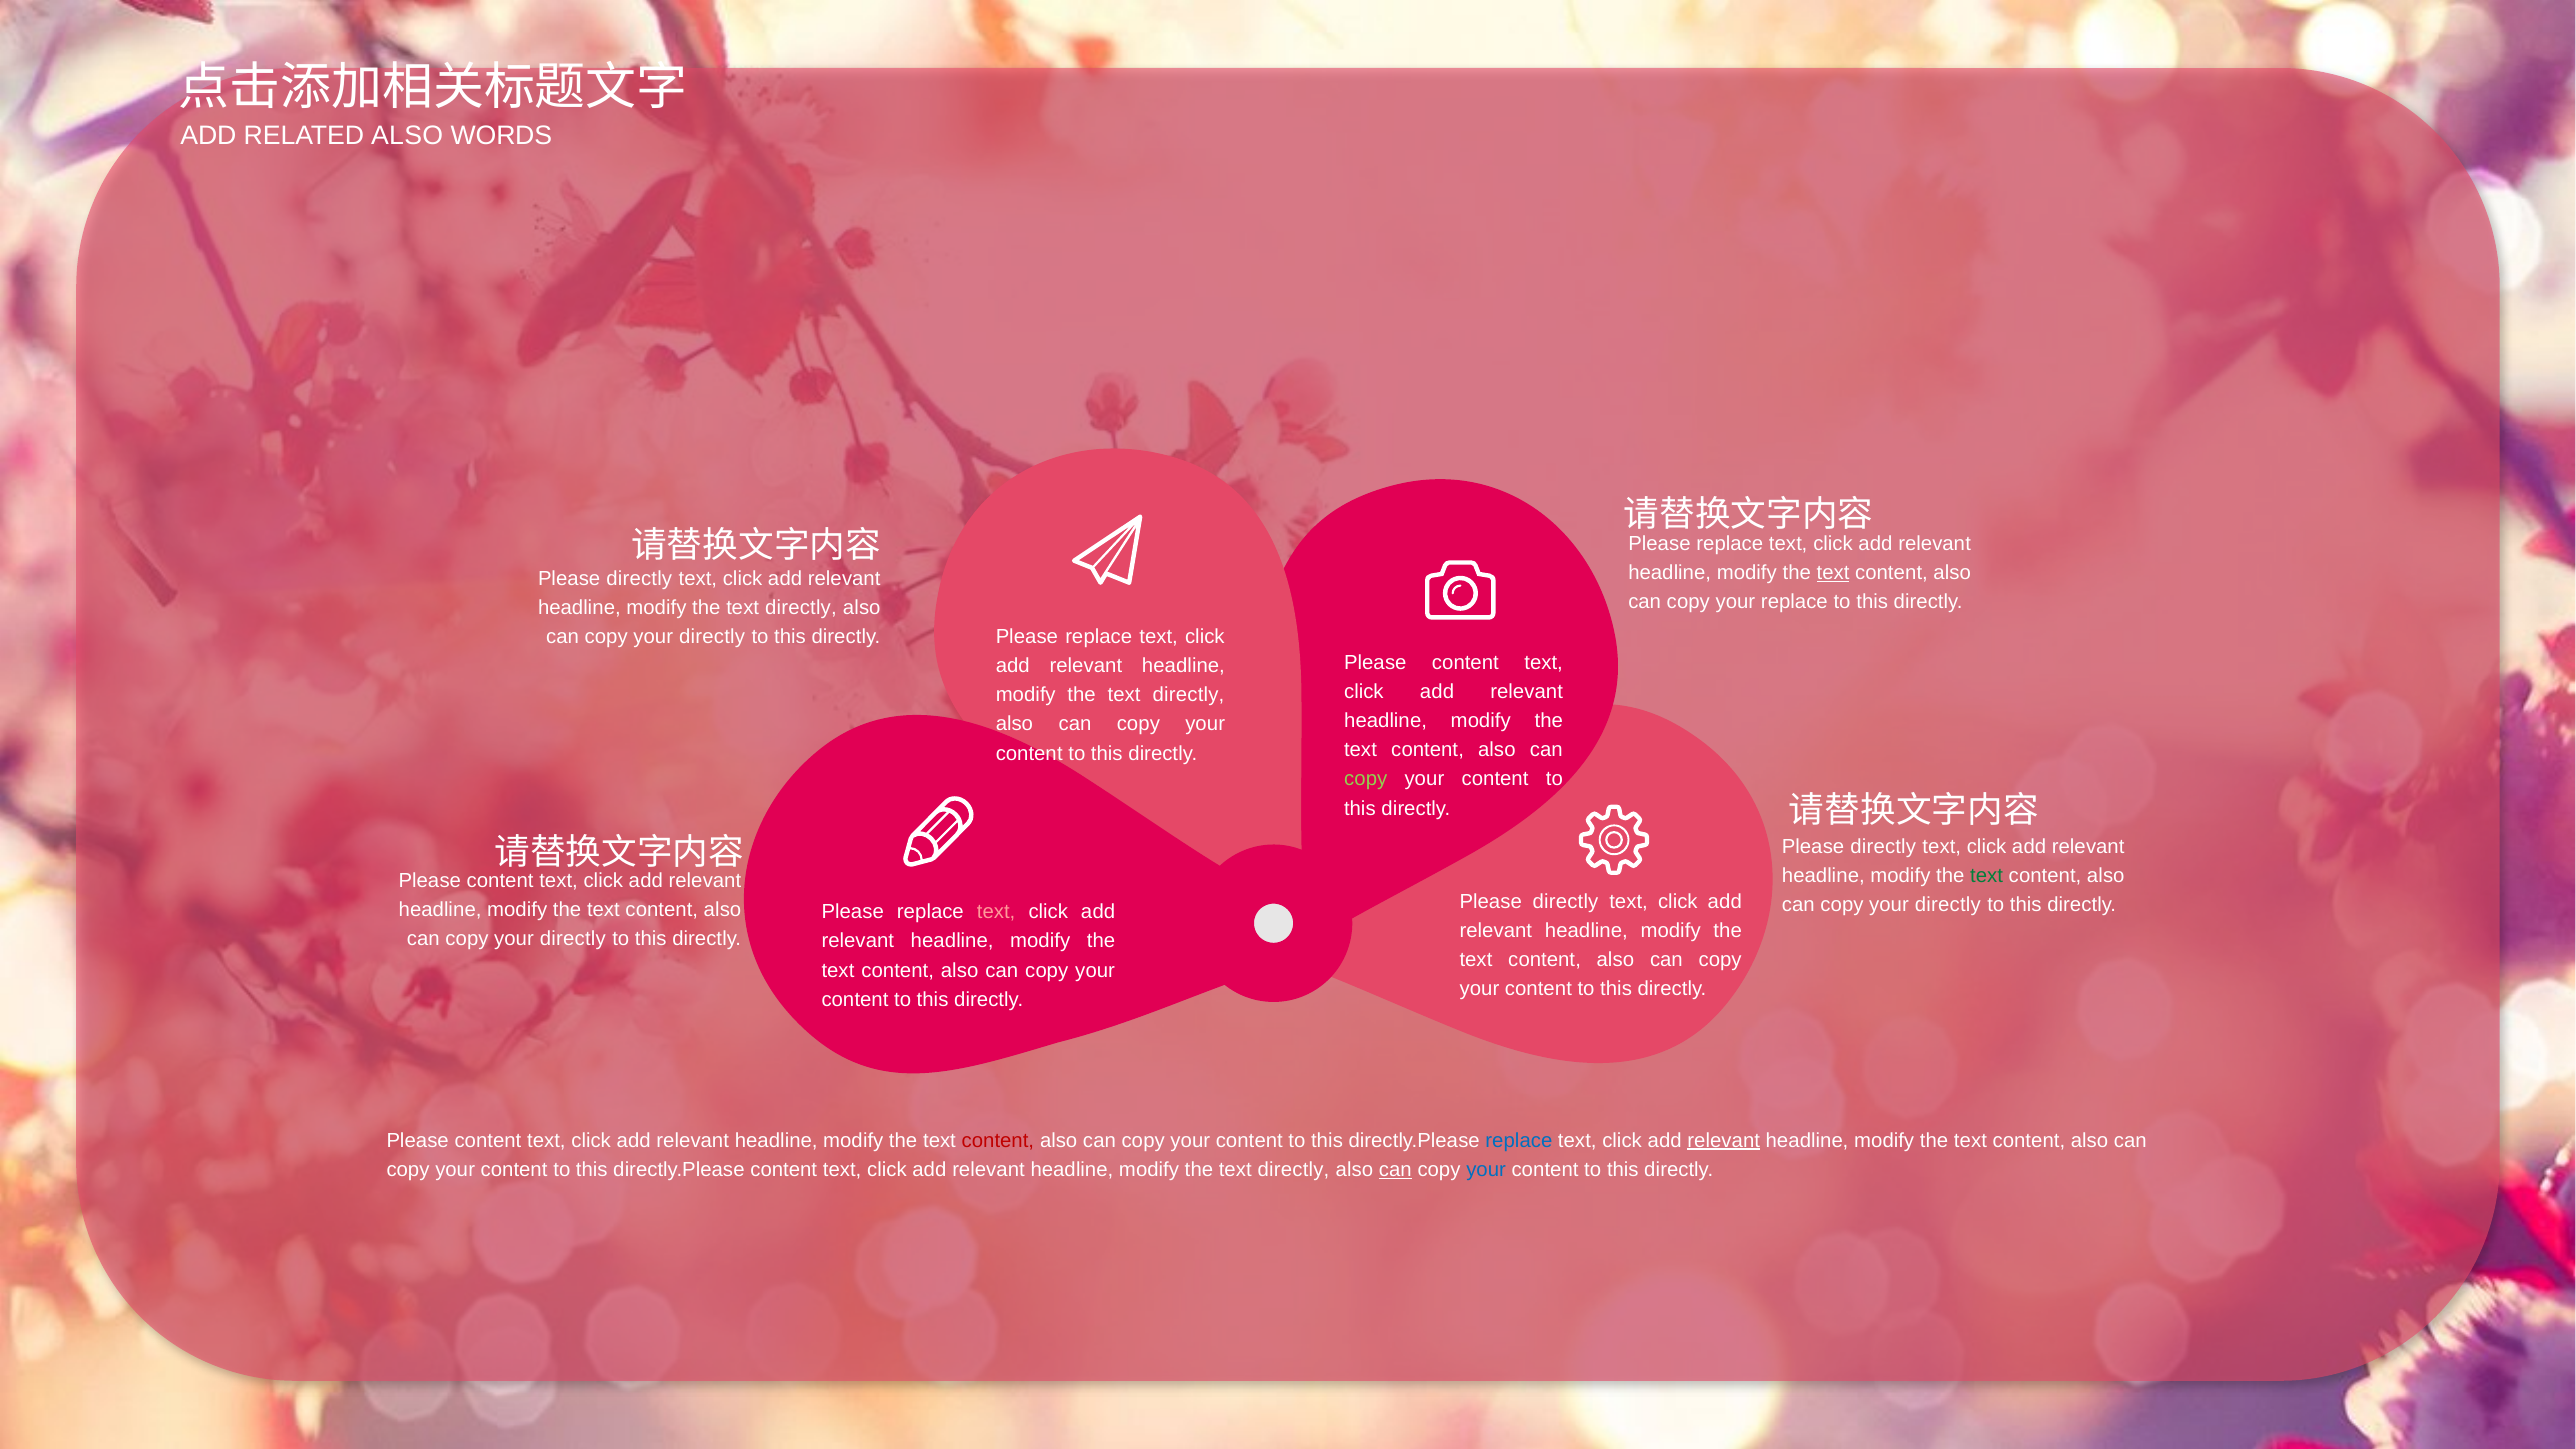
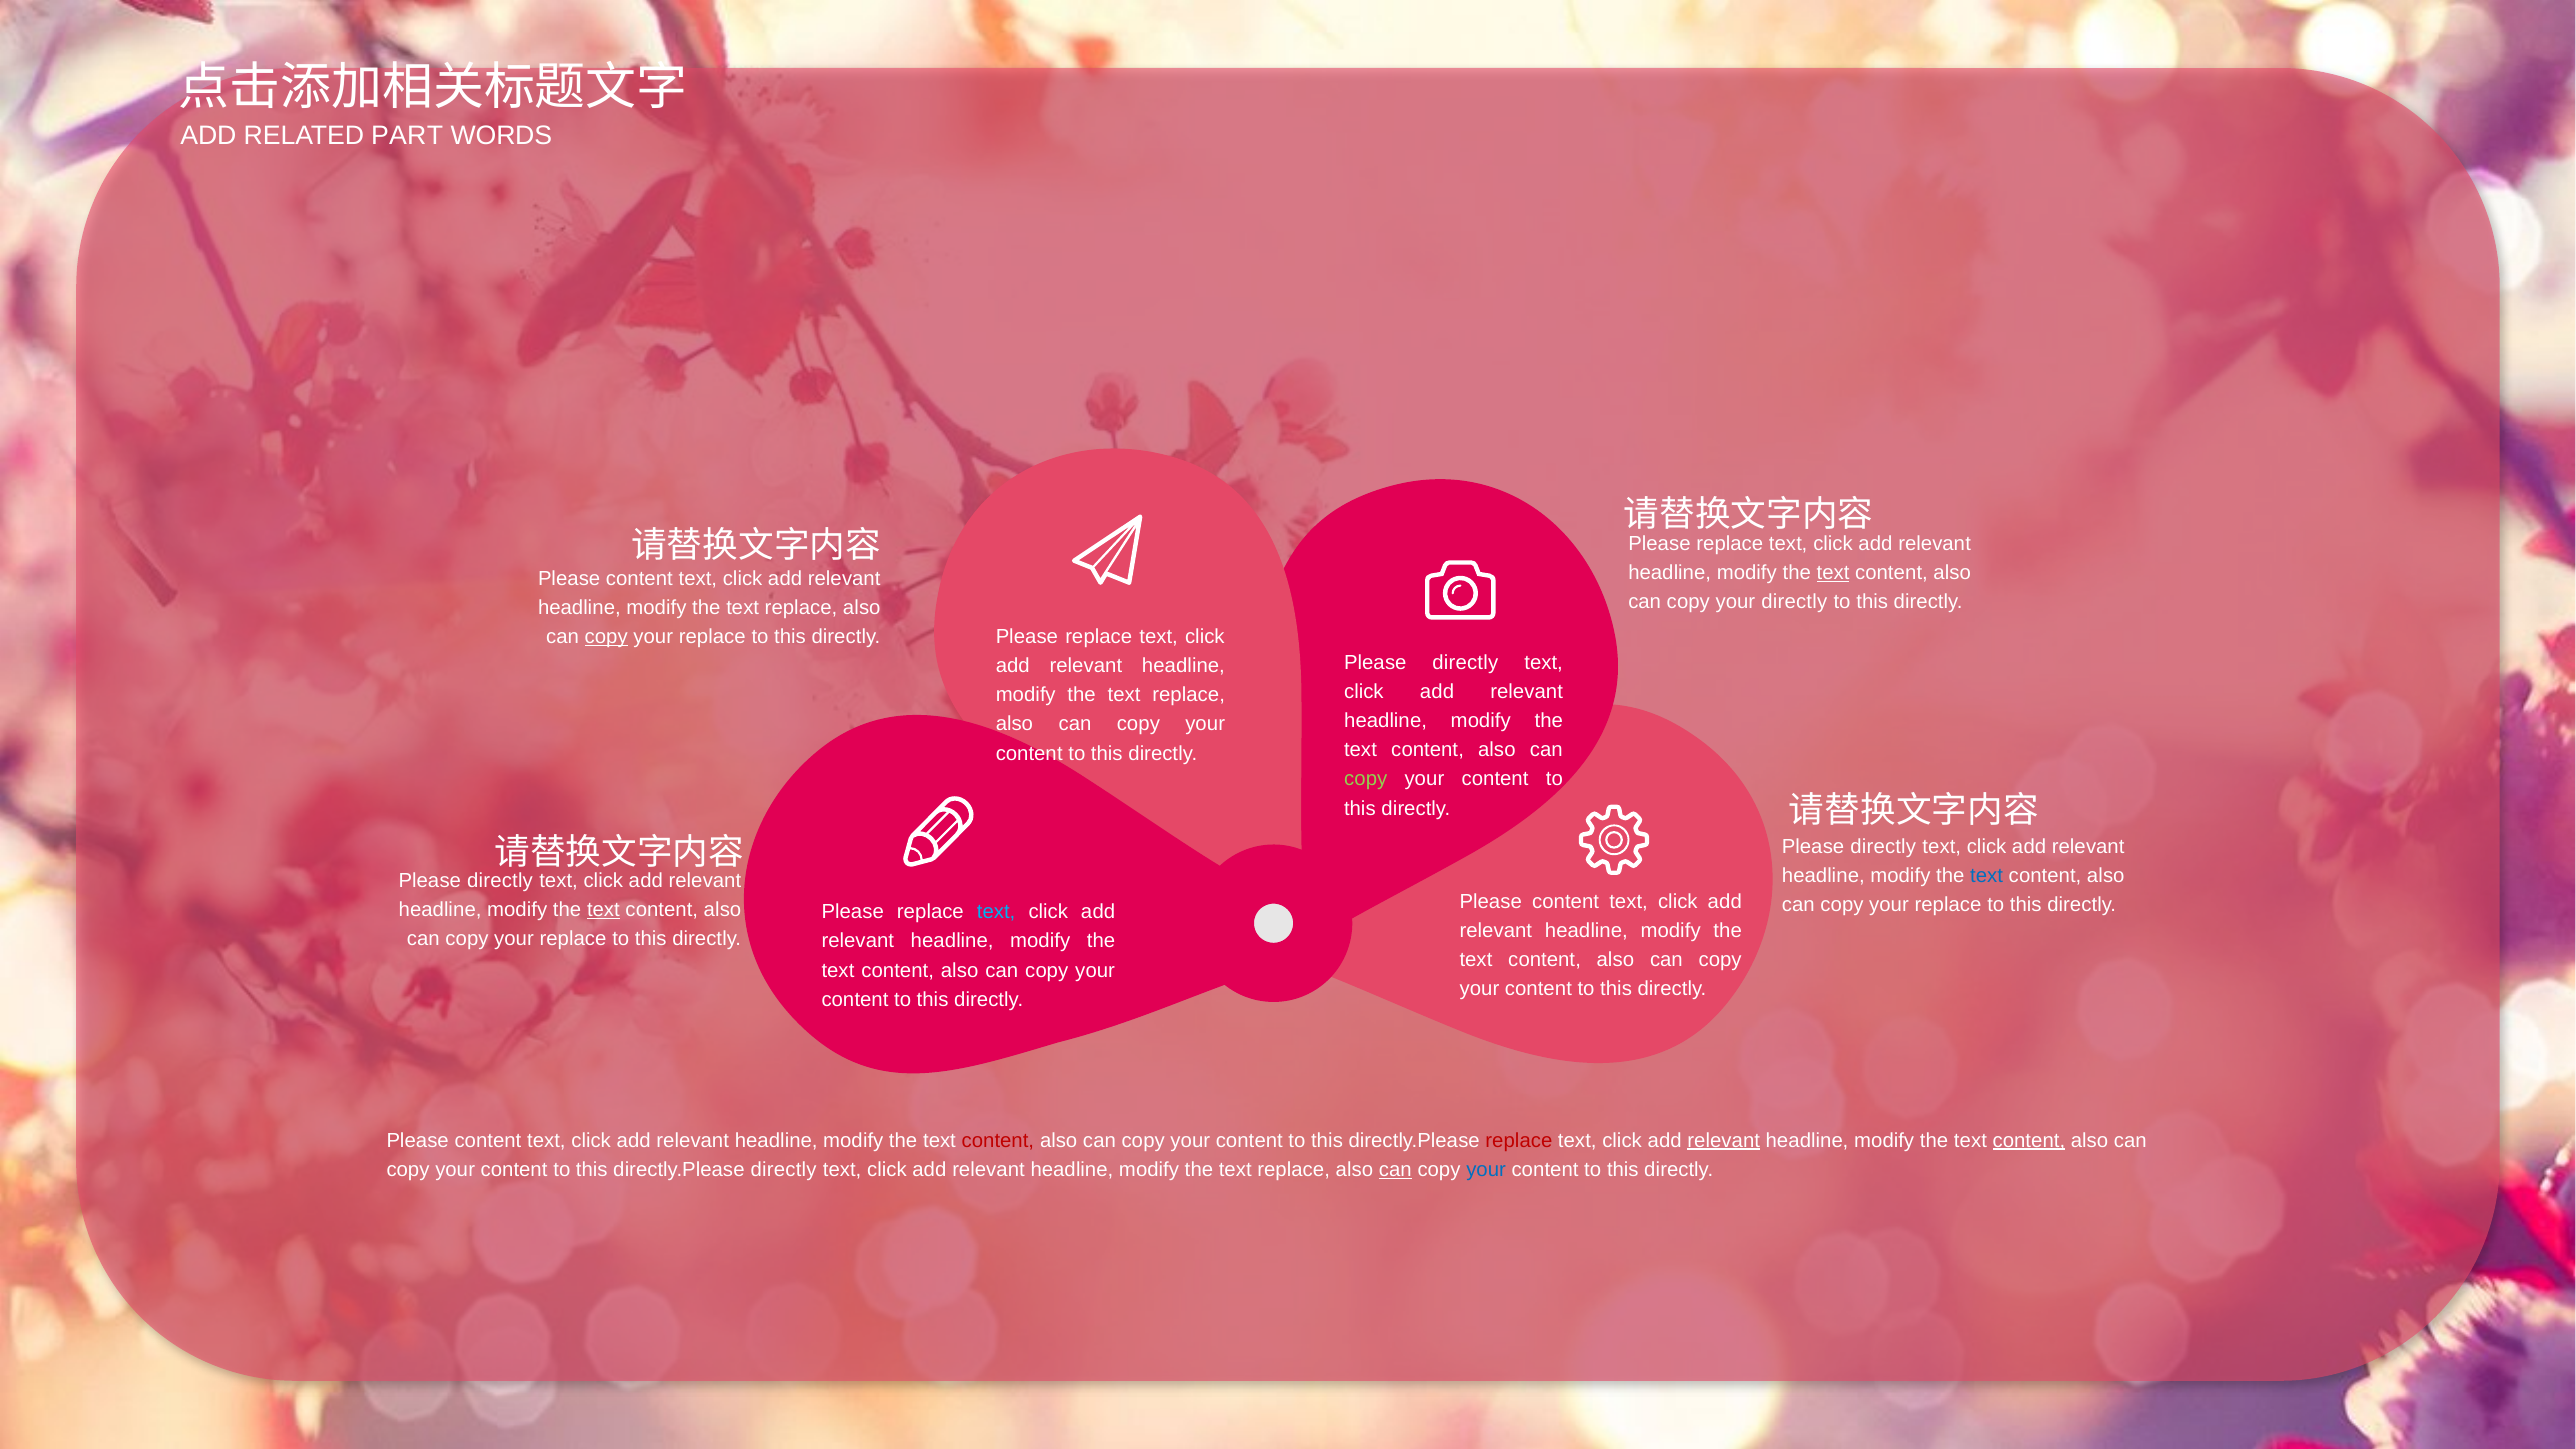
RELATED ALSO: ALSO -> PART (407, 135)
directly: directly -> content (639, 579)
your replace: replace -> directly (1794, 602)
directly: directly -> replace (801, 608)
copy underline: none -> present (606, 637)
directly: directly -> replace (712, 637)
content: content -> directly (1465, 662)
directly: directly -> replace (1189, 695)
text colour: green -> blue (1987, 876)
content: content -> directly (500, 881)
directly: directly -> content (1566, 901)
directly: directly -> replace (1948, 905)
text underline: none -> present (603, 910)
text colour: pink -> light blue (996, 912)
directly: directly -> replace (573, 939)
replace colour: blue -> red (1519, 1140)
content underline: none -> present (2029, 1140)
directly.Please content: content -> directly (784, 1169)
directly: directly -> replace (1294, 1169)
